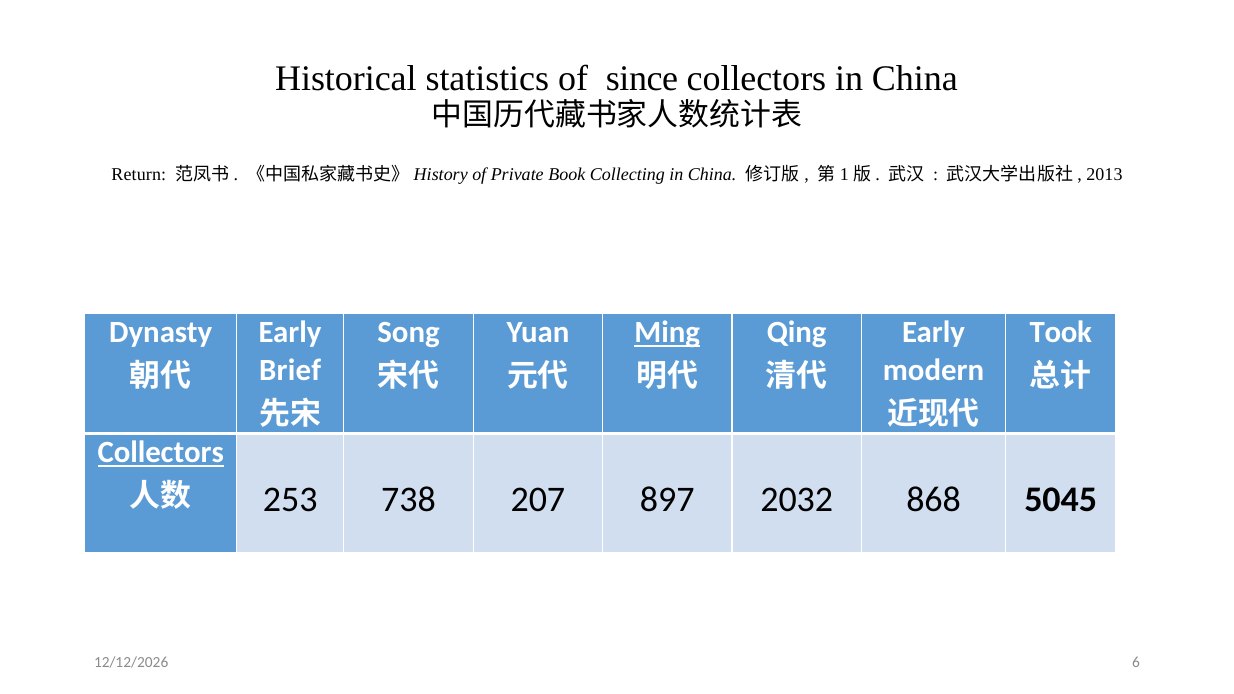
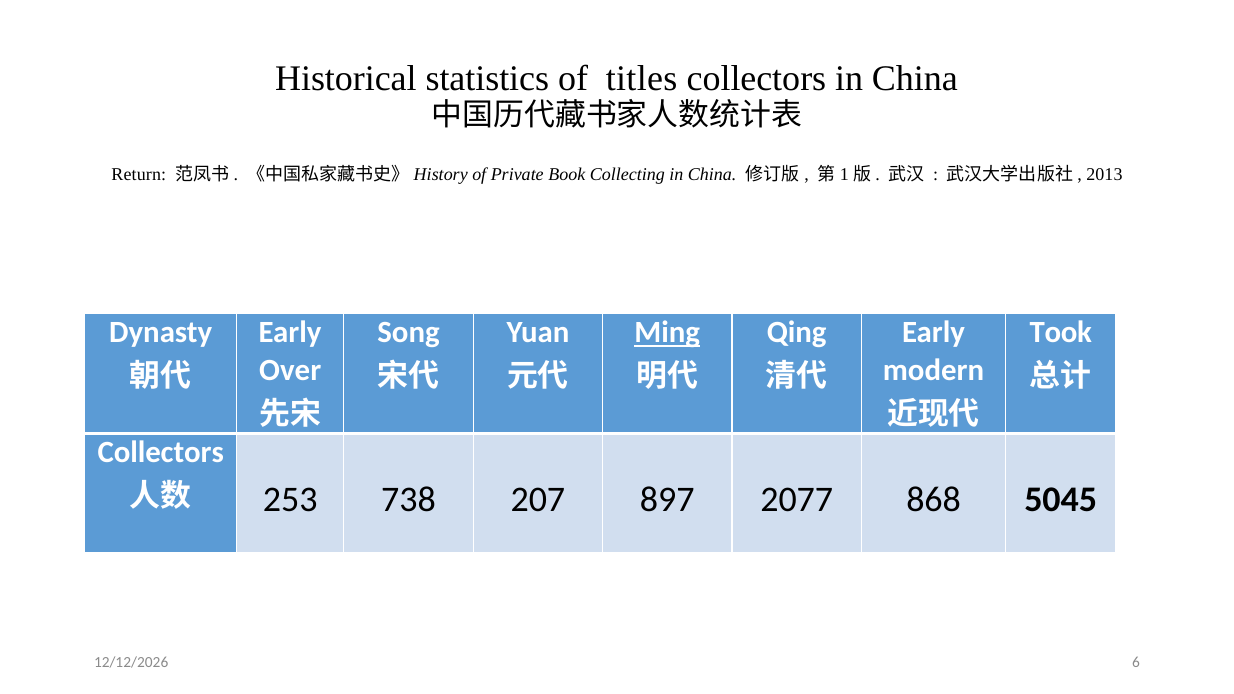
since: since -> titles (642, 79)
Brief: Brief -> Over (290, 370)
Collectors underline: present -> none (161, 453)
2032: 2032 -> 2077 (797, 500)
